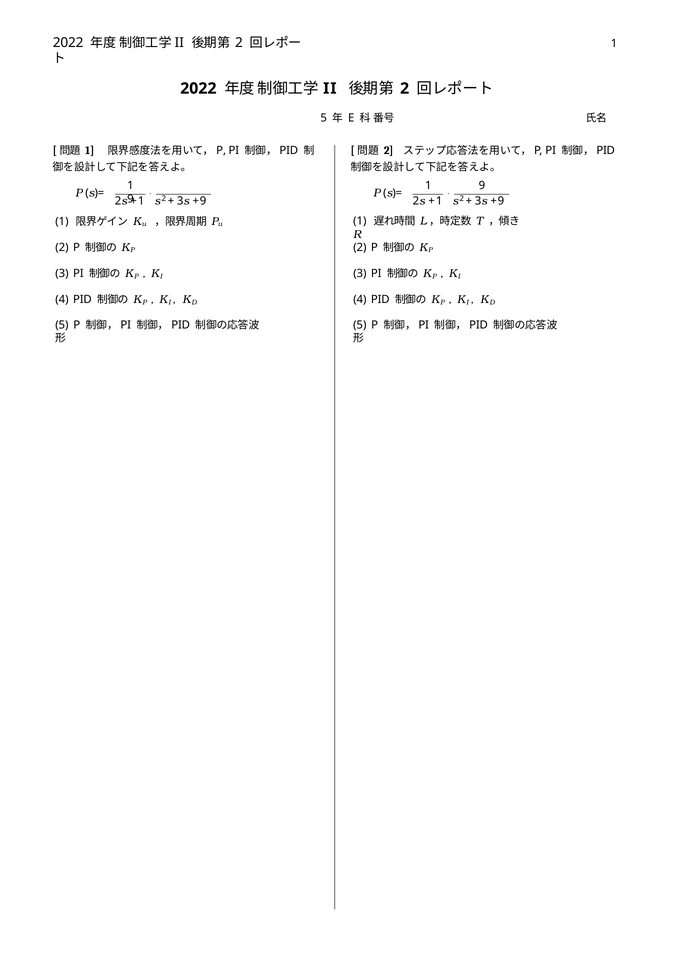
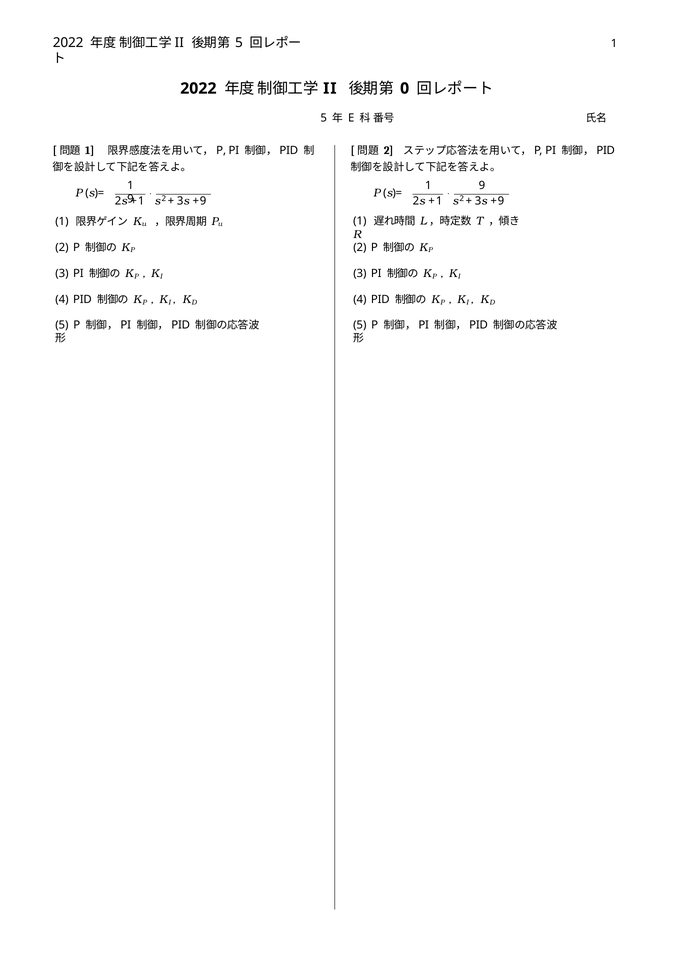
2: 2 -> 5 (239, 43)
2: 2 -> 0 (405, 89)
